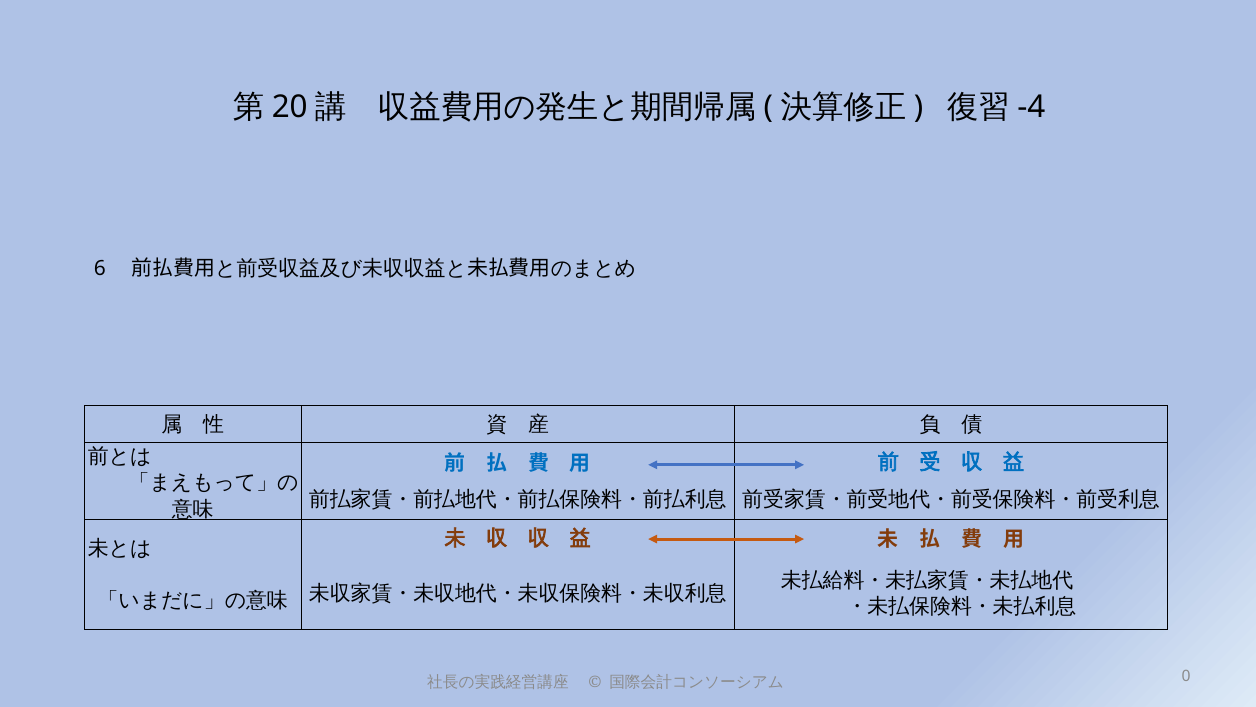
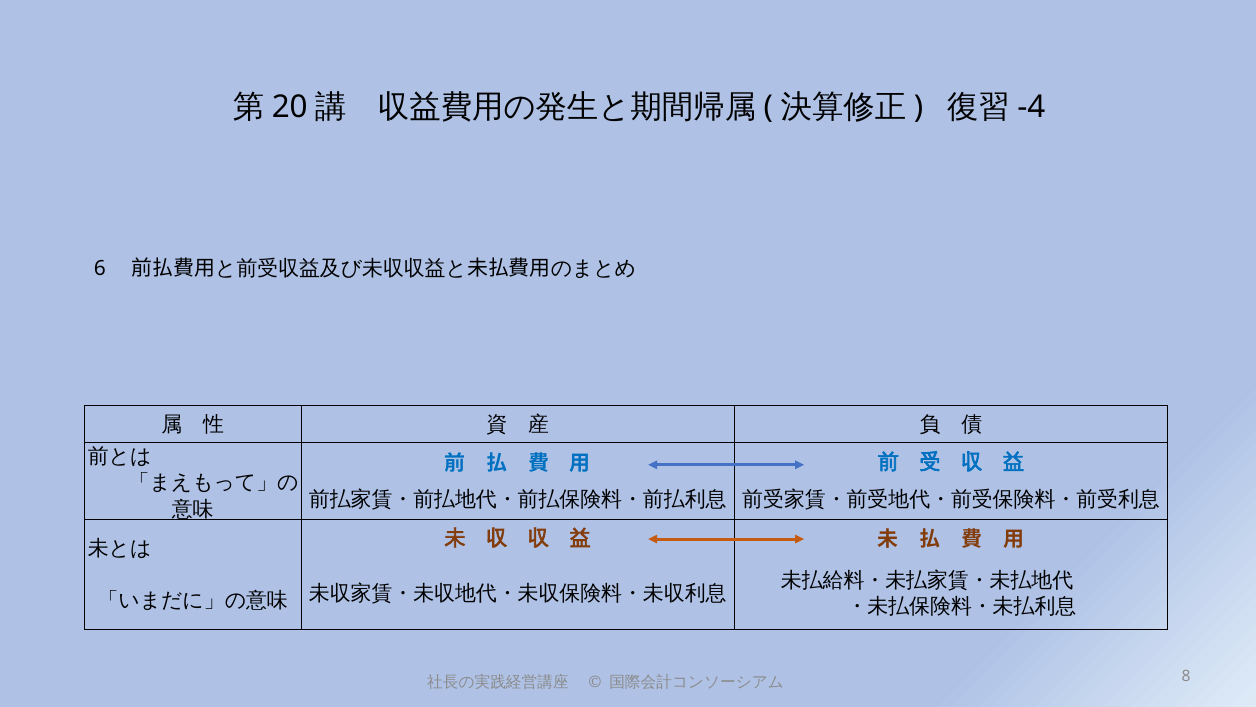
0: 0 -> 8 (1186, 675)
